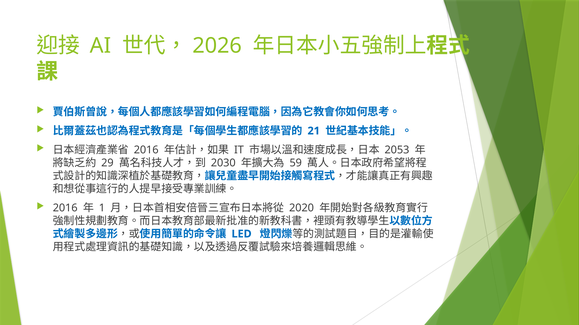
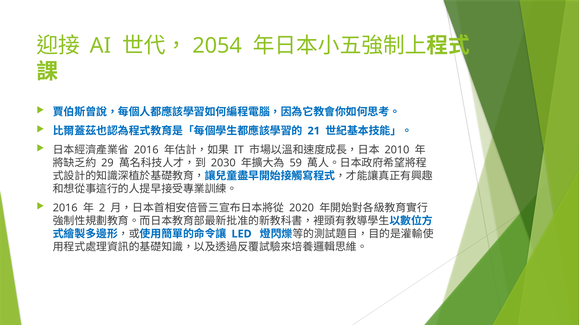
2026: 2026 -> 2054 (217, 46)
2053: 2053 -> 2010 (397, 150)
1: 1 -> 2 (102, 208)
